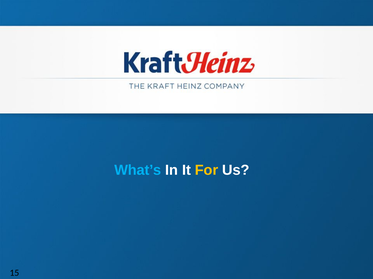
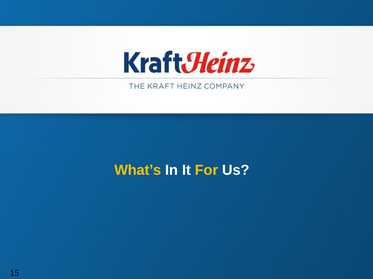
What’s colour: light blue -> yellow (138, 171)
